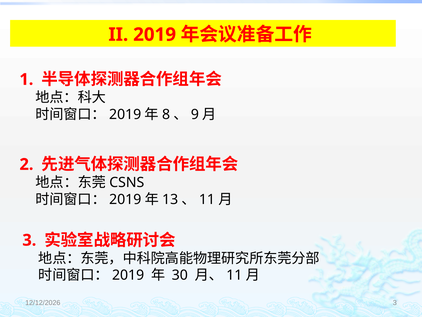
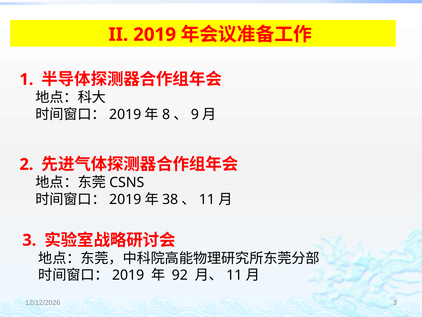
13: 13 -> 38 (170, 199)
30: 30 -> 92 (180, 275)
